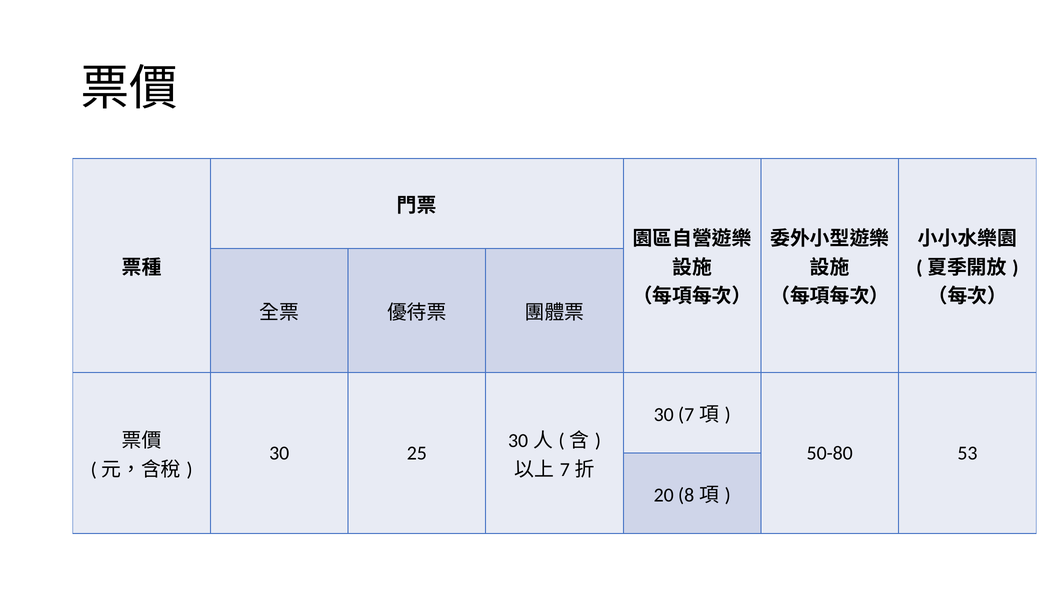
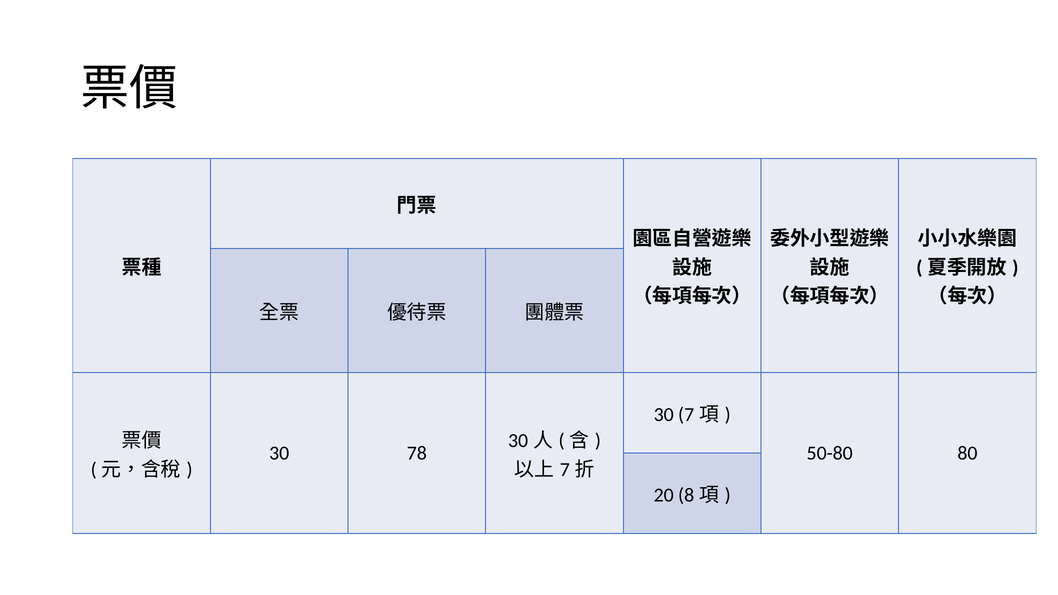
25: 25 -> 78 (417, 453)
53: 53 -> 80 (967, 453)
